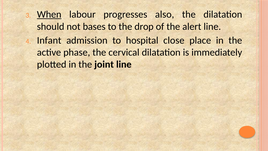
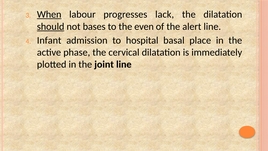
also: also -> lack (165, 14)
should underline: none -> present (51, 26)
drop: drop -> even (144, 26)
close: close -> basal (174, 40)
